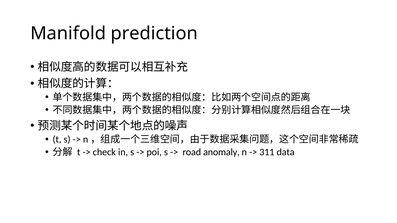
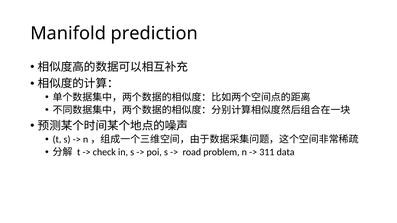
anomaly: anomaly -> problem (221, 152)
